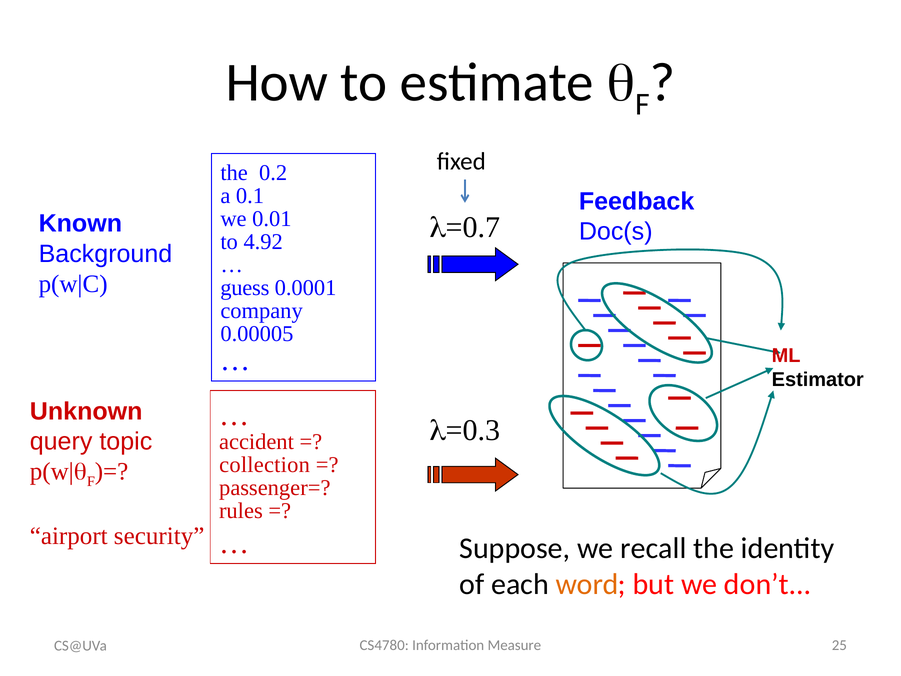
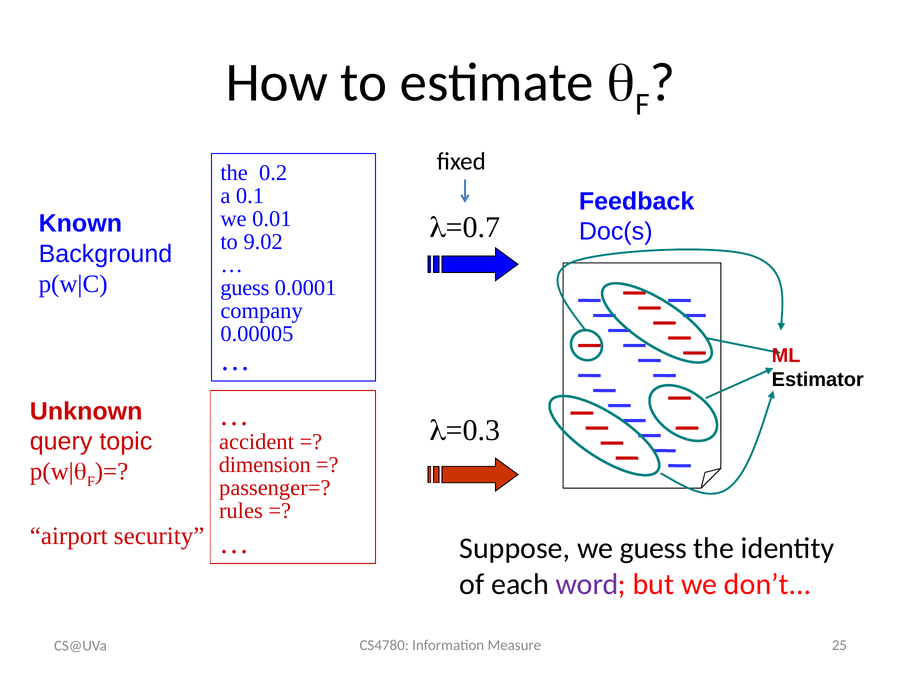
4.92: 4.92 -> 9.02 (263, 242)
collection: collection -> dimension (265, 465)
we recall: recall -> guess (654, 548)
word colour: orange -> purple (587, 584)
